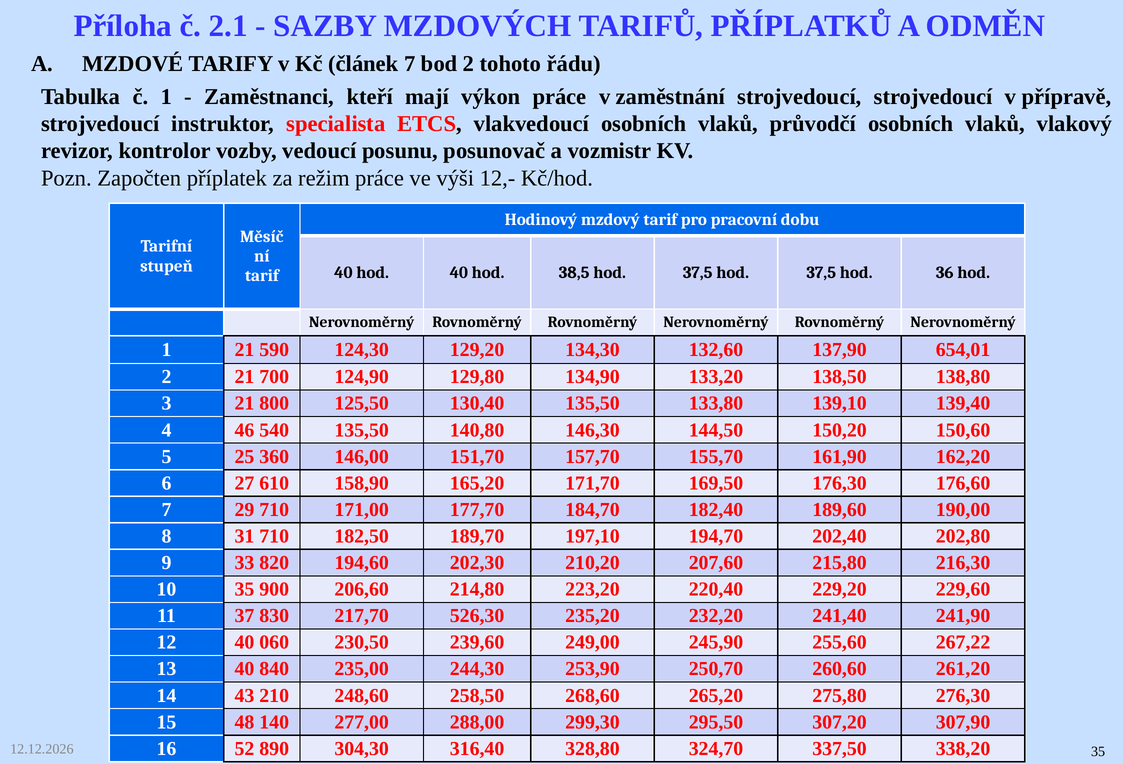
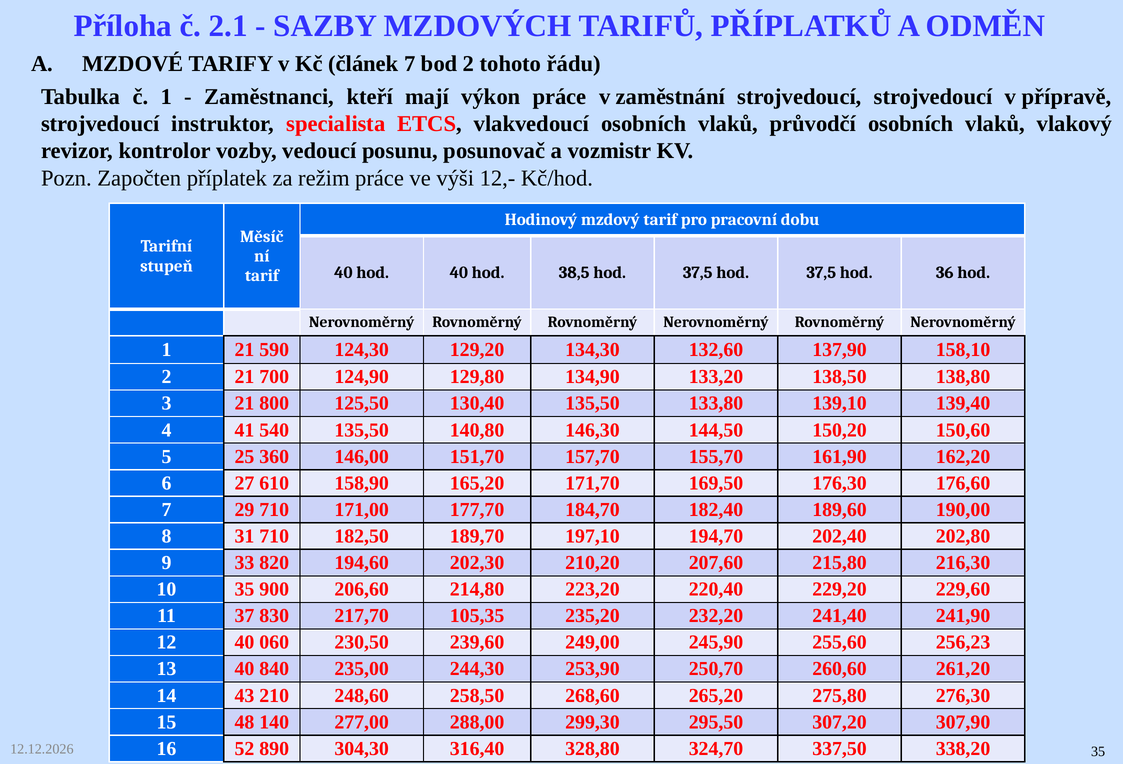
654,01: 654,01 -> 158,10 (963, 350)
46: 46 -> 41 (244, 430)
526,30: 526,30 -> 105,35 (477, 616)
267,22: 267,22 -> 256,23 (963, 642)
